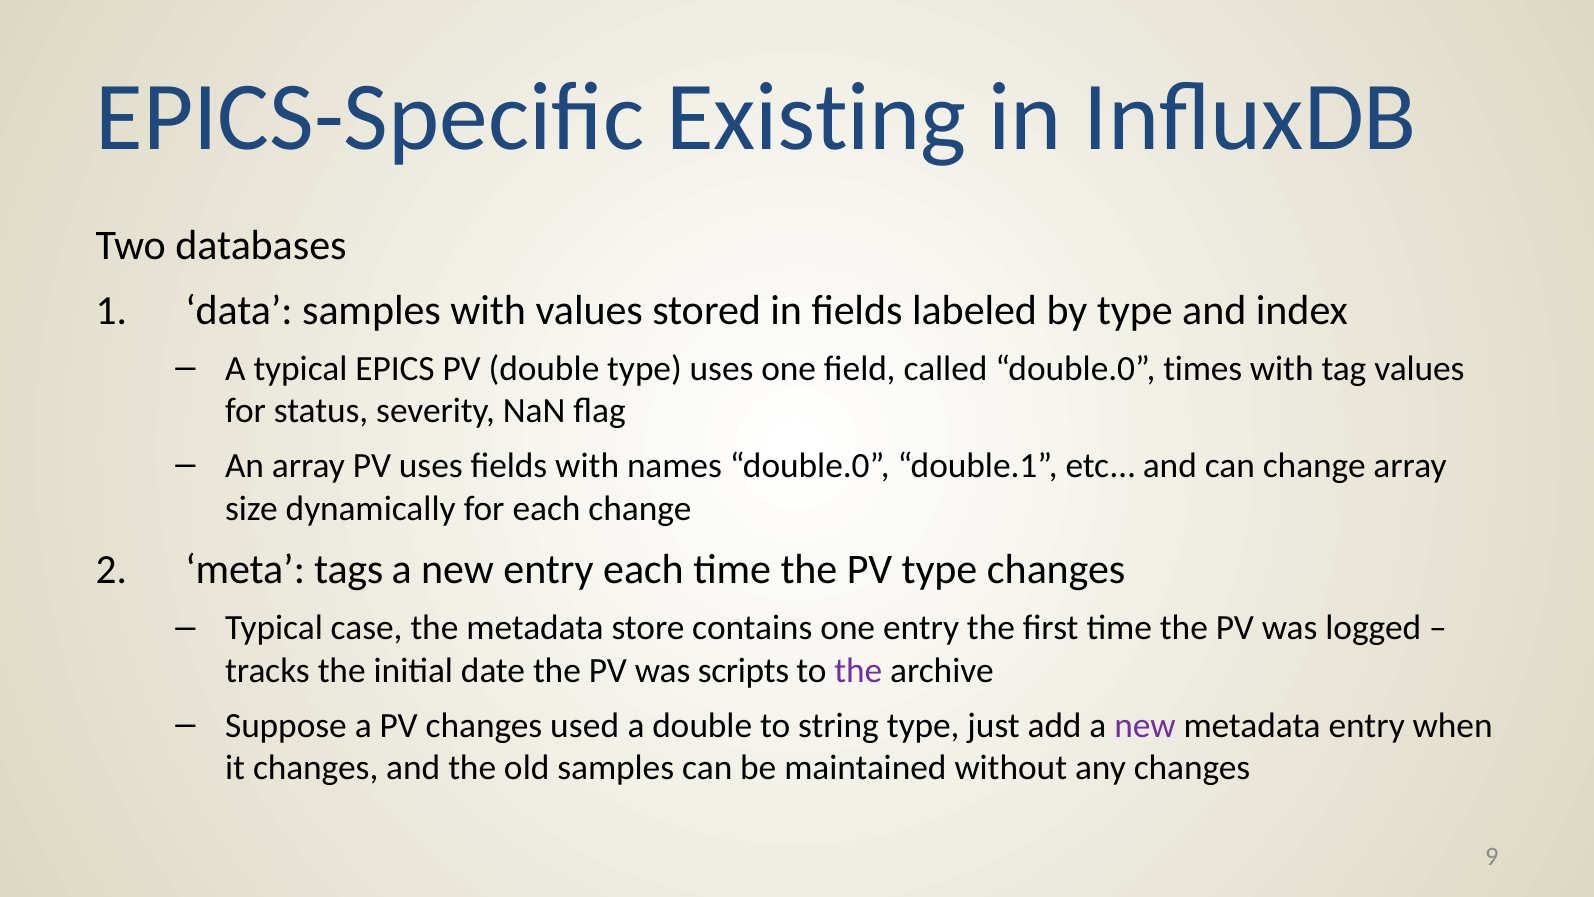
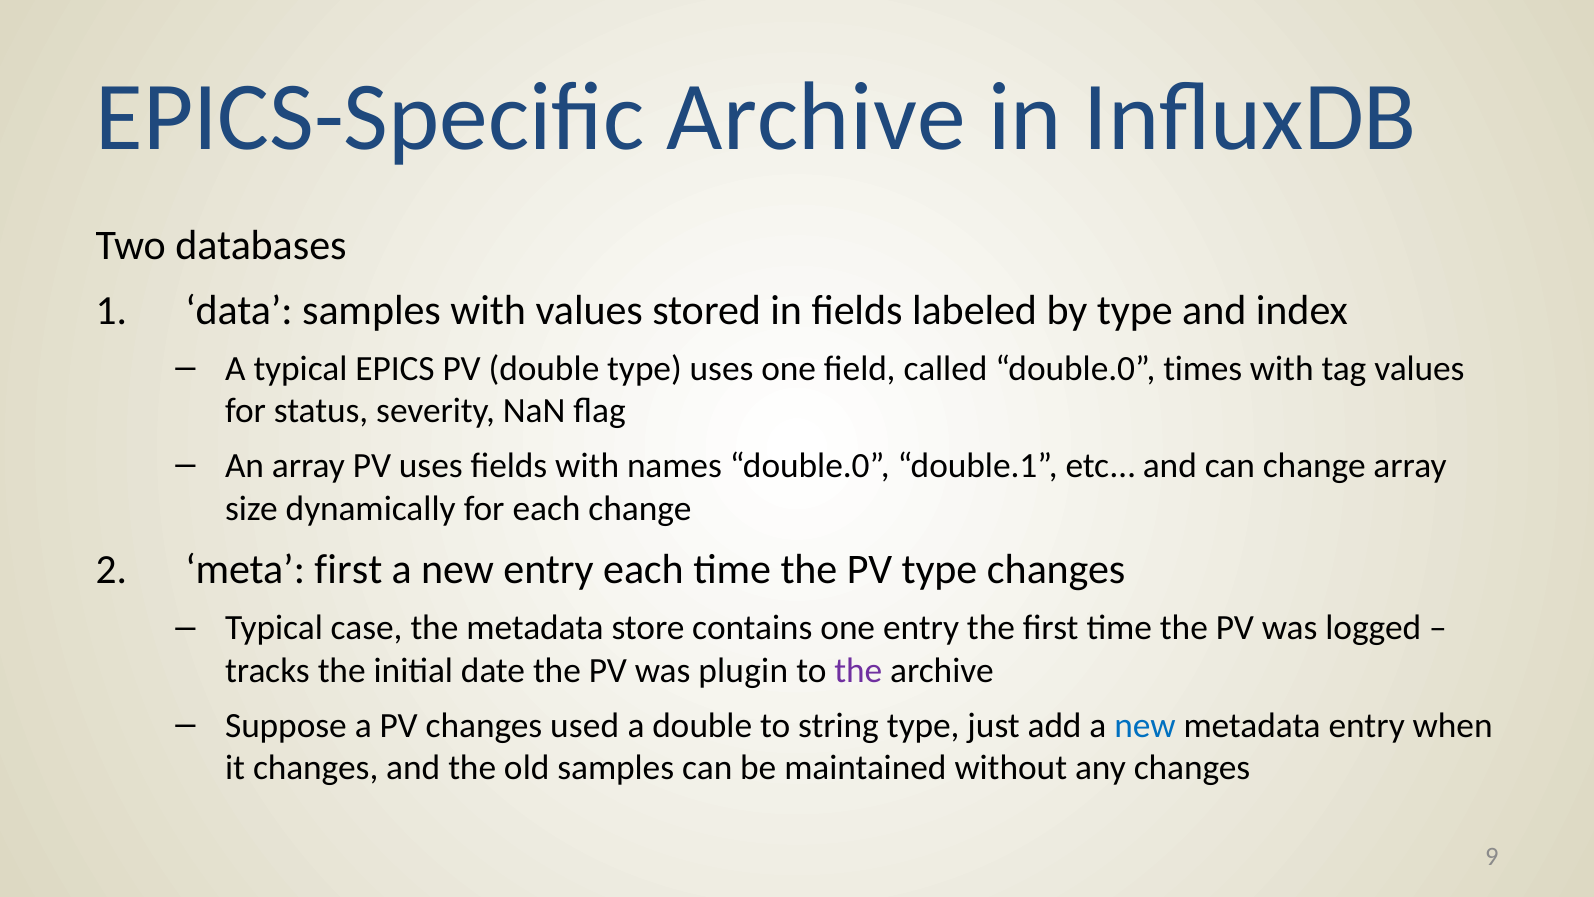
EPICS-Specific Existing: Existing -> Archive (816, 117)
meta tags: tags -> first (348, 569)
scripts: scripts -> plugin (743, 670)
new colour: purple -> blue (1145, 725)
